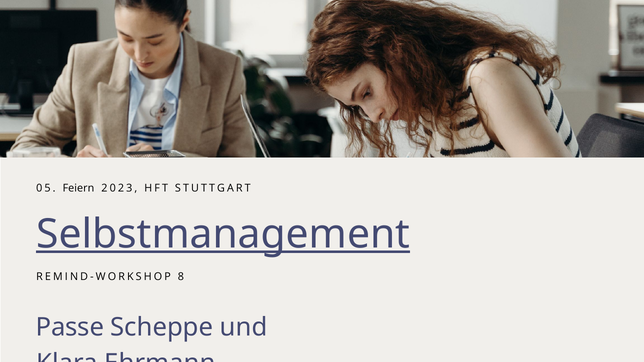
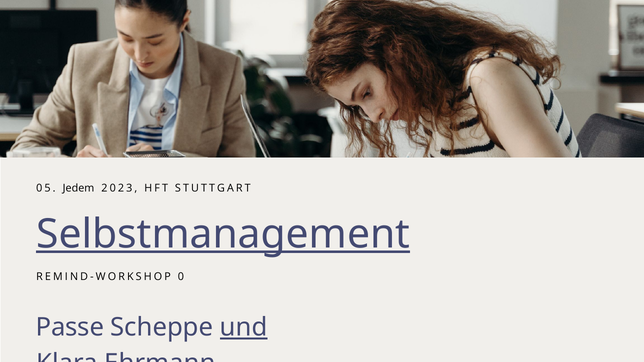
Feiern: Feiern -> Jedem (78, 188)
8: 8 -> 0 (181, 277)
und underline: none -> present (244, 328)
